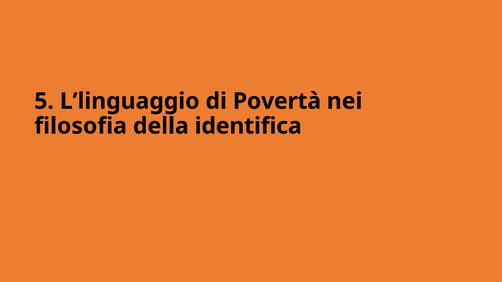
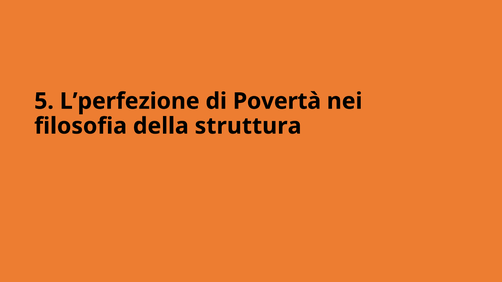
L’linguaggio: L’linguaggio -> L’perfezione (130, 101)
identifica: identifica -> struttura (248, 126)
